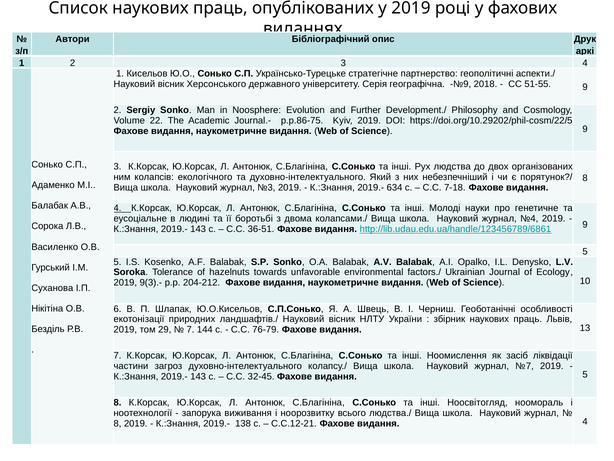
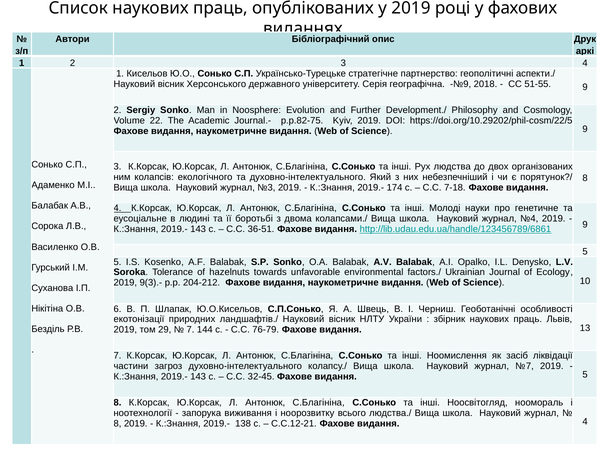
р.р.86-75: р.р.86-75 -> р.р.82-75 (302, 120)
634: 634 -> 174 (394, 188)
